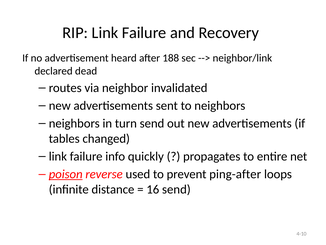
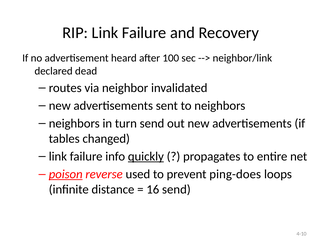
188: 188 -> 100 (171, 58)
quickly underline: none -> present (146, 156)
ping-after: ping-after -> ping-does (235, 174)
